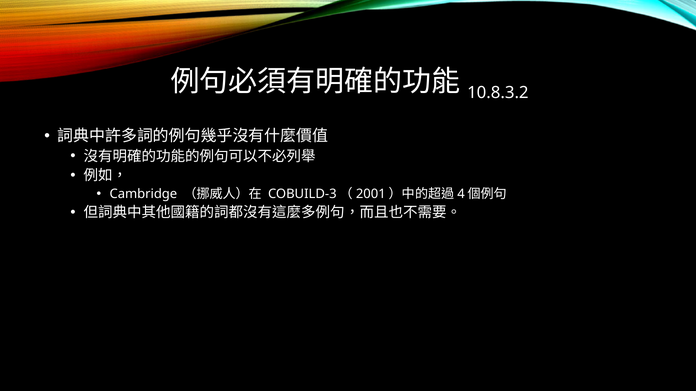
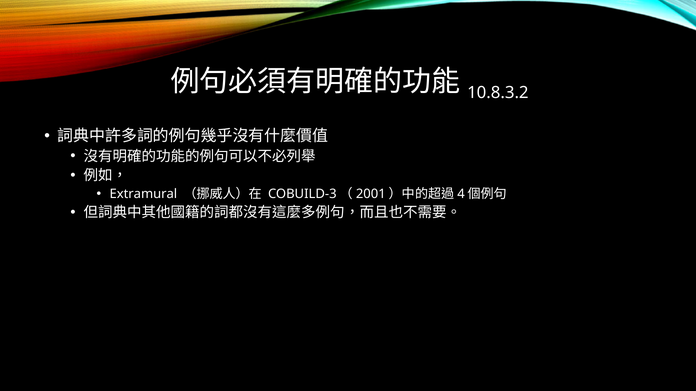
Cambridge: Cambridge -> Extramural (143, 194)
